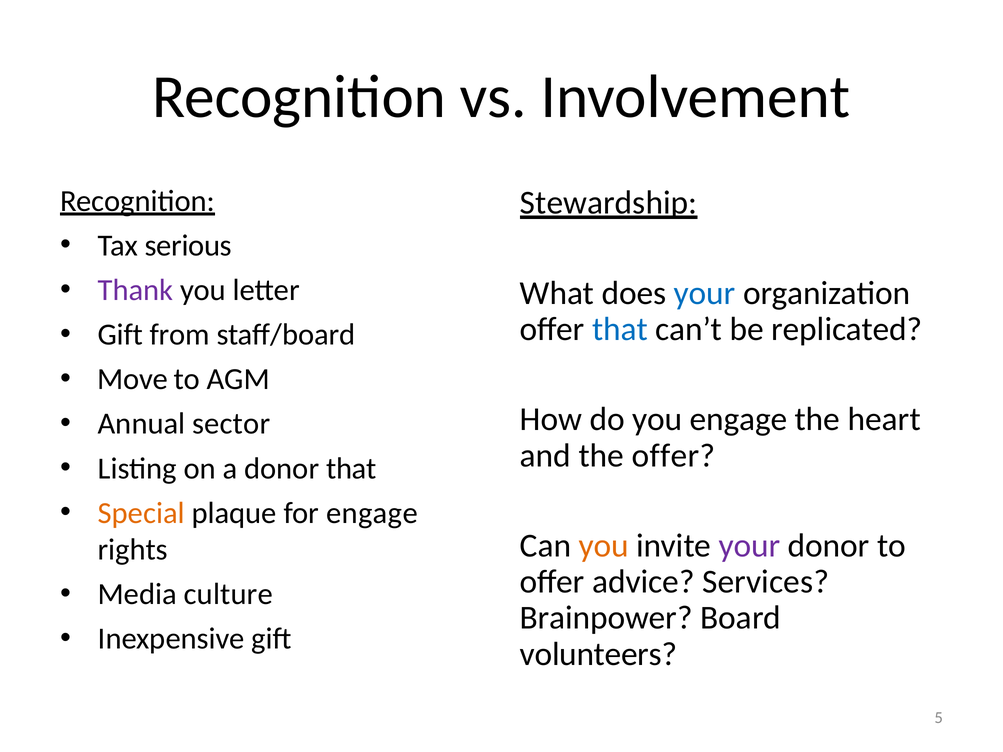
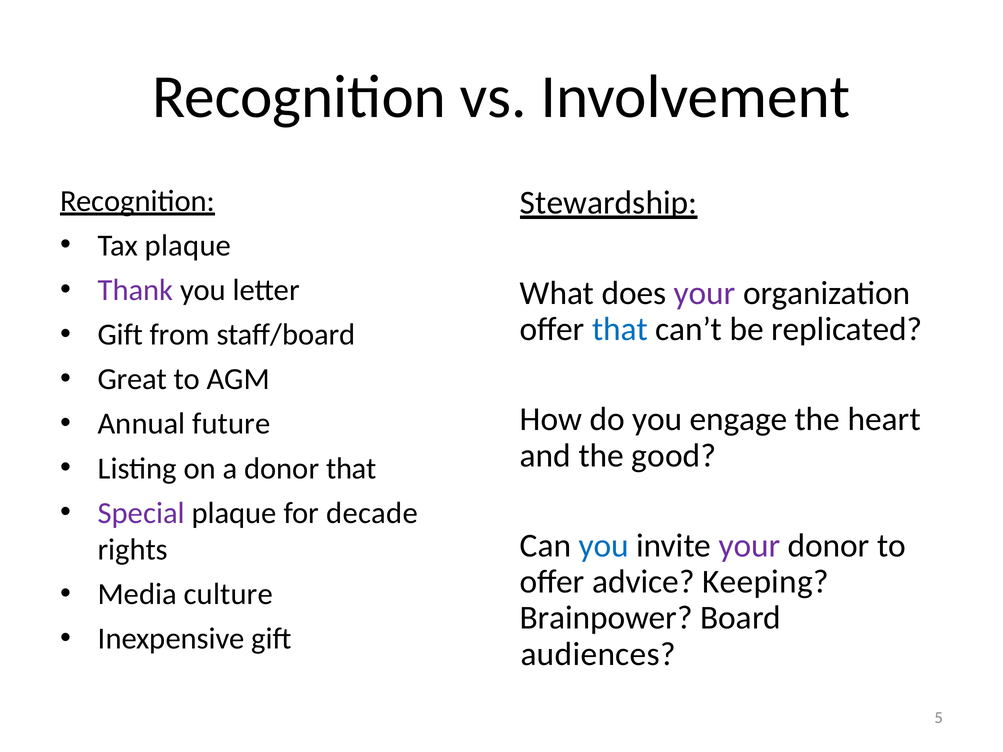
Tax serious: serious -> plaque (188, 246)
your colour: blue -> purple (705, 293)
Move: Move -> Great (132, 379)
sector: sector -> future (231, 424)
the offer: offer -> good (674, 456)
Special colour: orange -> purple (141, 513)
for engage: engage -> decade (372, 513)
you colour: orange -> blue (604, 546)
Services: Services -> Keeping (765, 582)
volunteers: volunteers -> audiences (598, 654)
